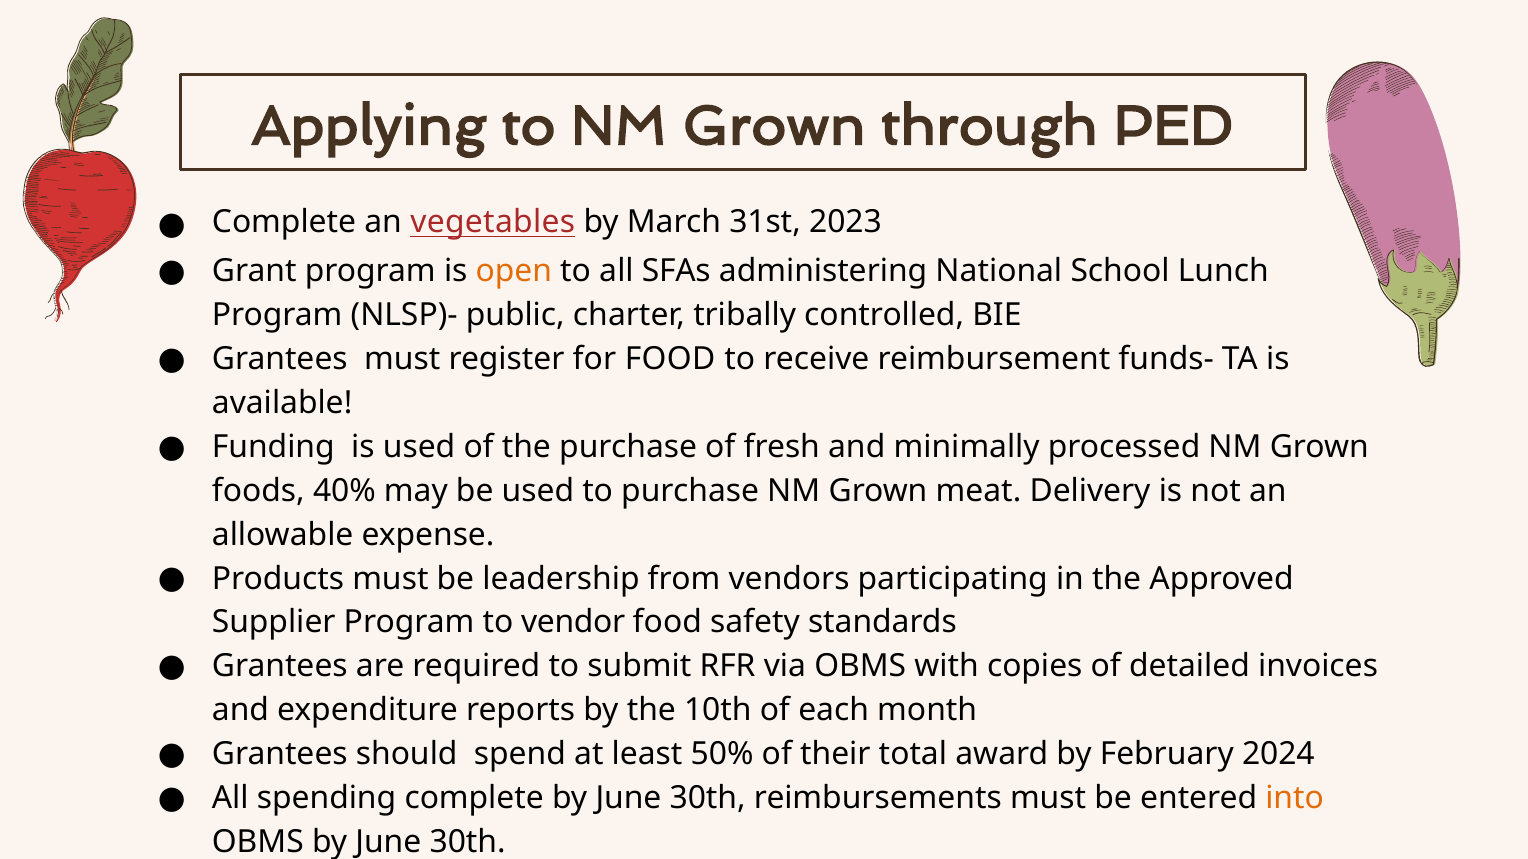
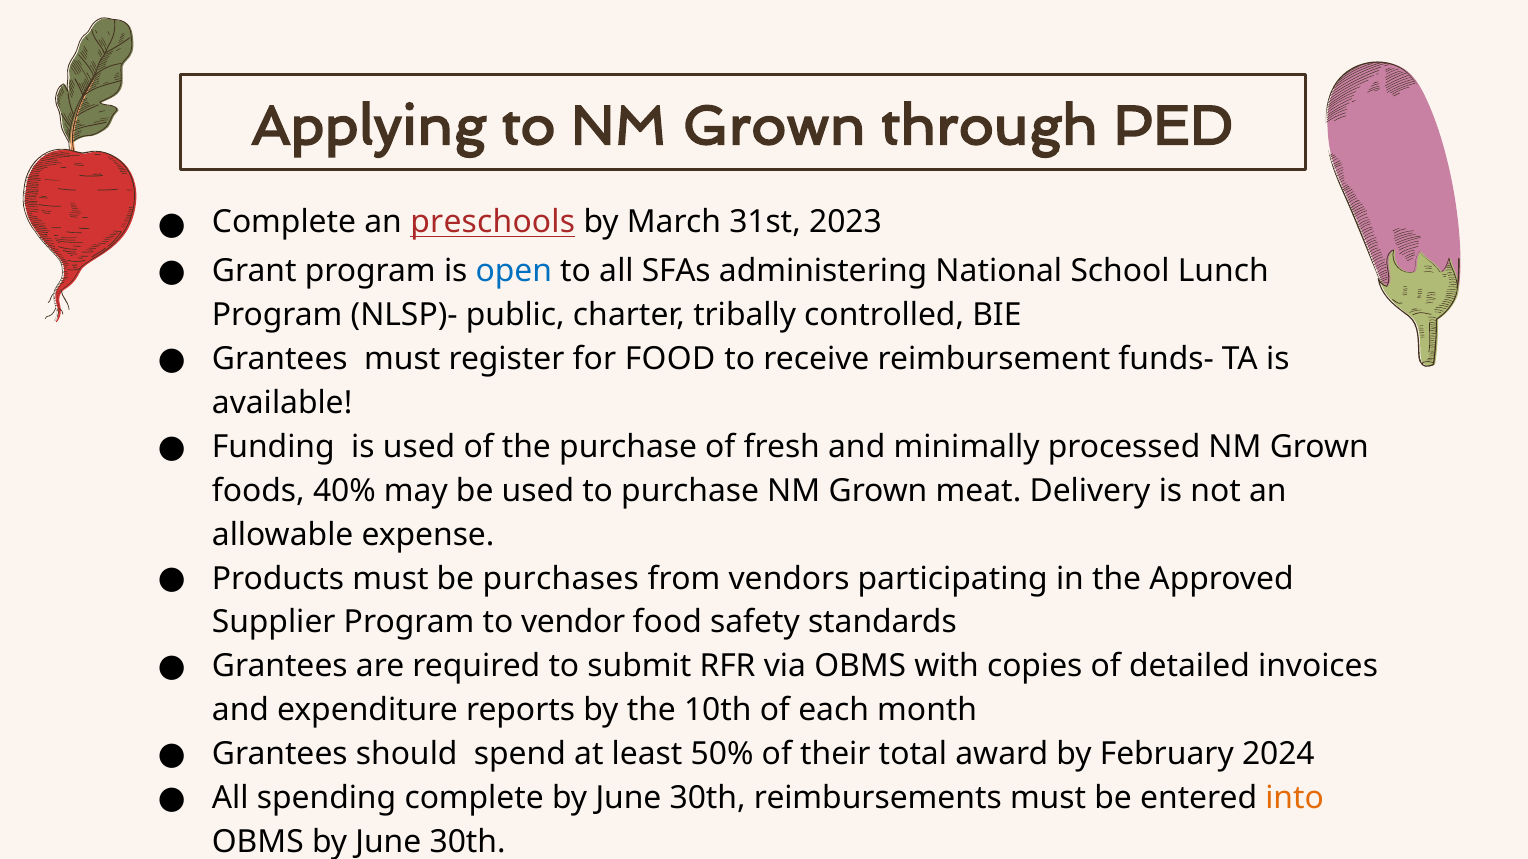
vegetables: vegetables -> preschools (493, 222)
open colour: orange -> blue (514, 272)
leadership: leadership -> purchases (561, 579)
